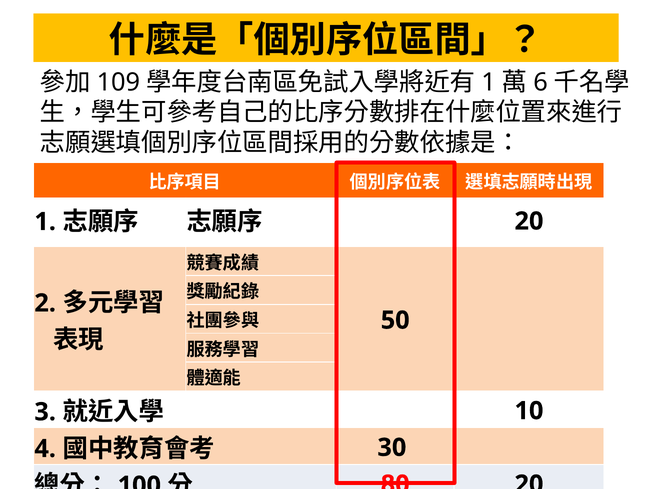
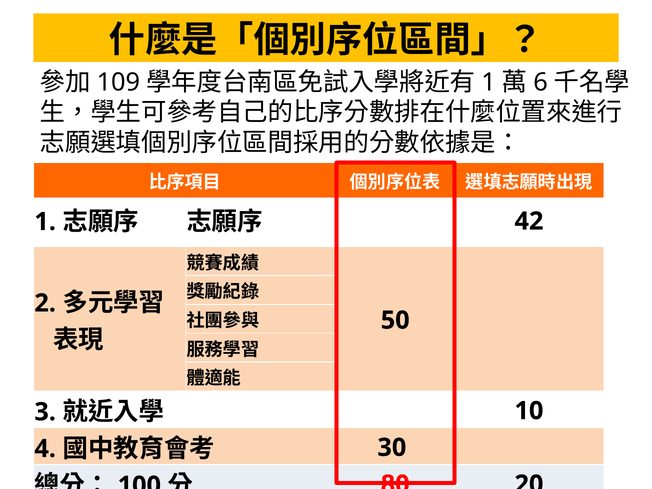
20: 20 -> 42 (529, 221)
